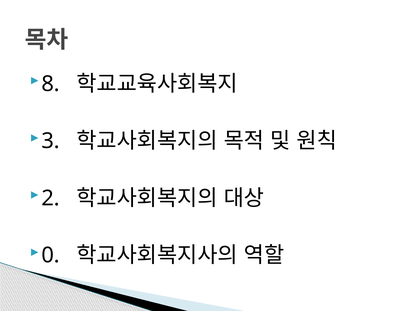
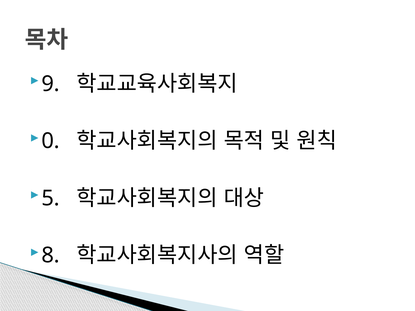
8: 8 -> 9 (51, 84)
3: 3 -> 0 (51, 141)
2: 2 -> 5 (51, 198)
0: 0 -> 8 (51, 256)
